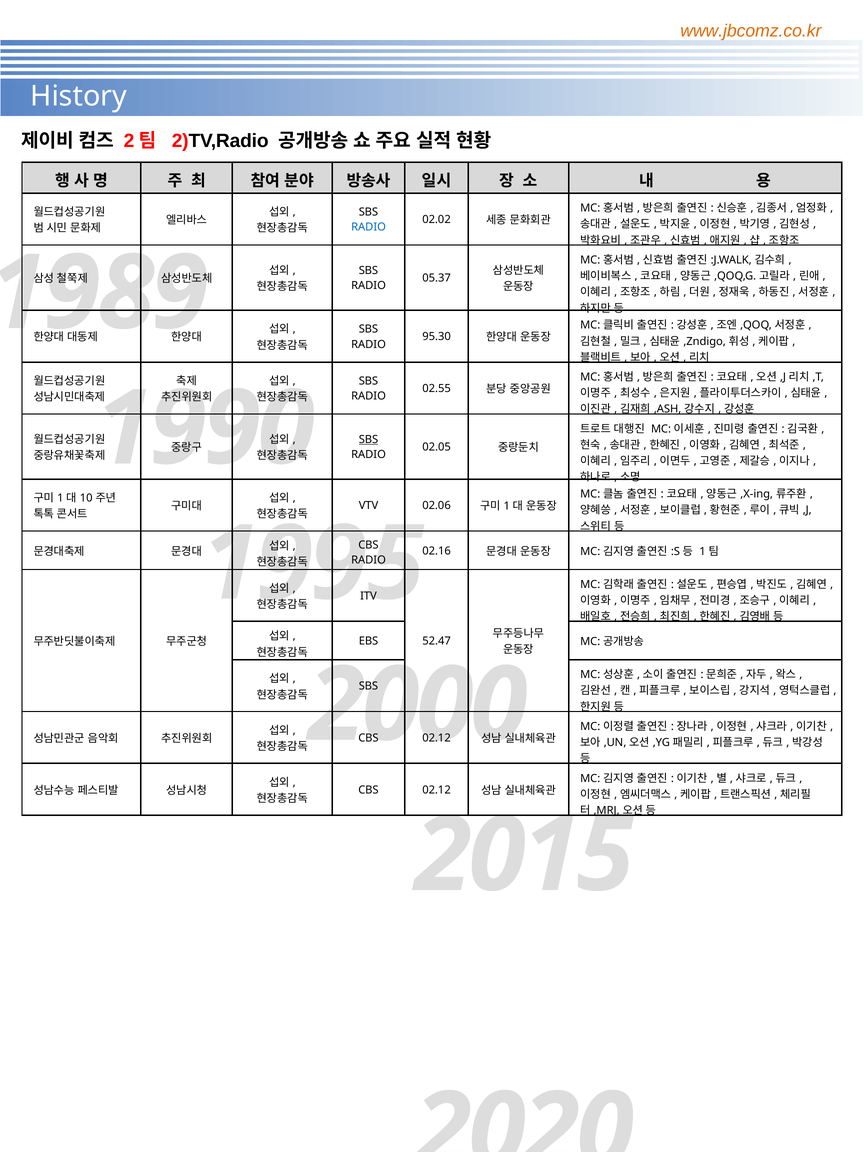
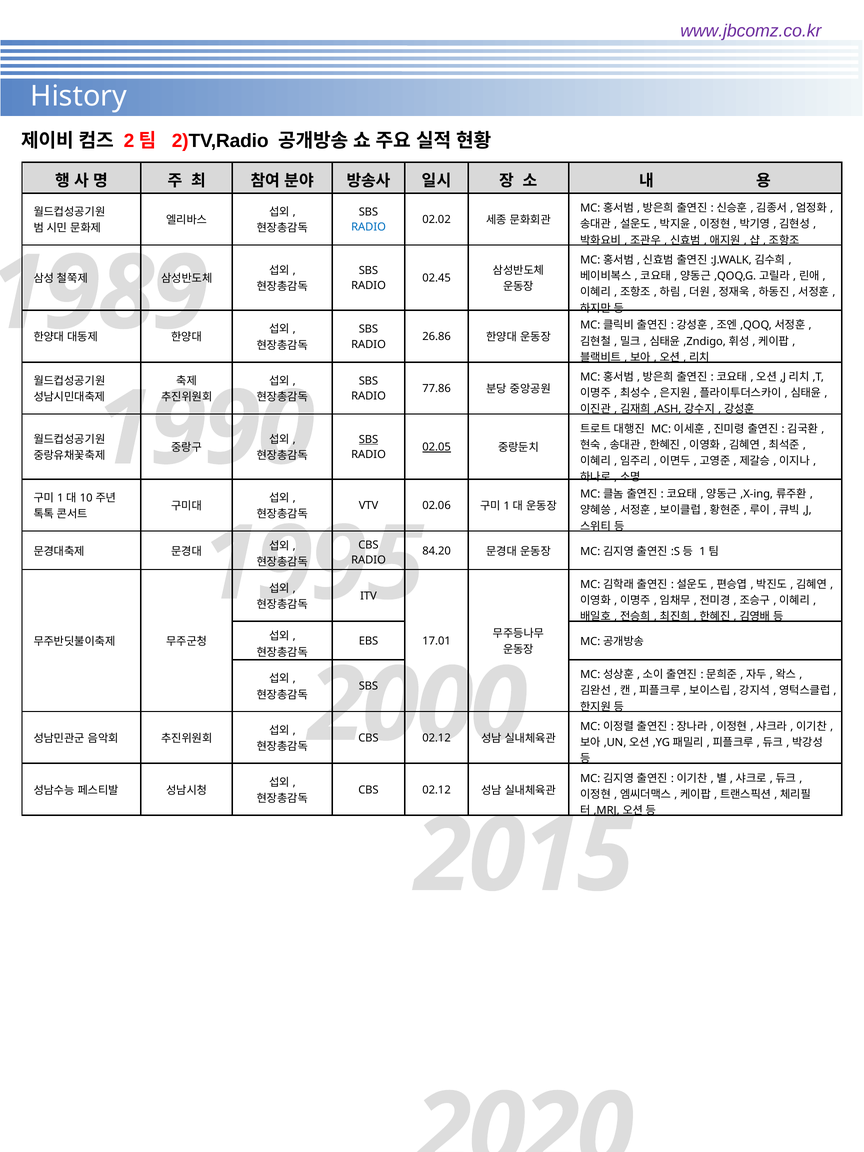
www.jbcomz.co.kr colour: orange -> purple (751, 31)
05.37: 05.37 -> 02.45 (437, 278)
95.30: 95.30 -> 26.86 (437, 337)
02.55: 02.55 -> 77.86 (437, 389)
02.05 underline: none -> present (437, 447)
02.16: 02.16 -> 84.20 (437, 551)
52.47: 52.47 -> 17.01 (437, 641)
